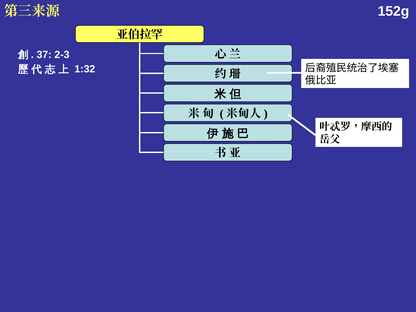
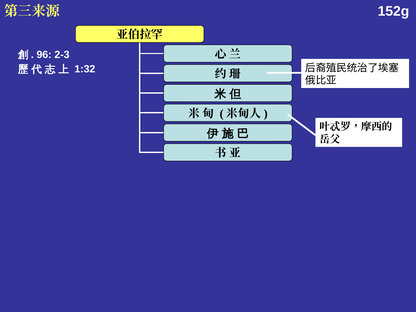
37: 37 -> 96 (44, 55)
